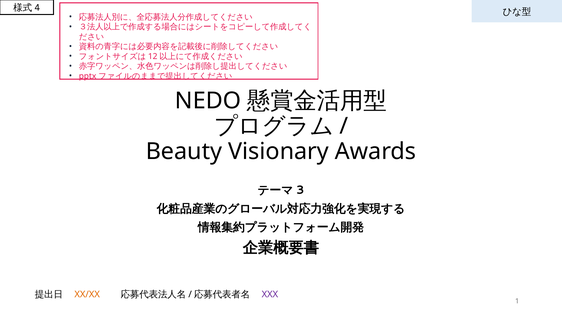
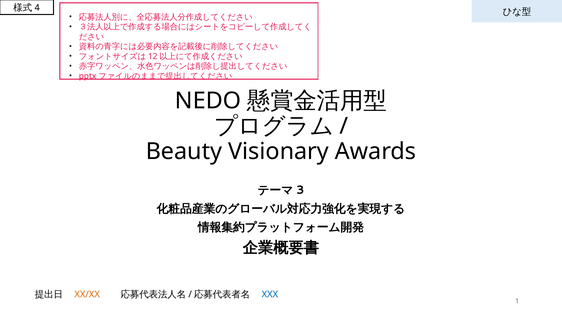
XXX colour: purple -> blue (270, 295)
